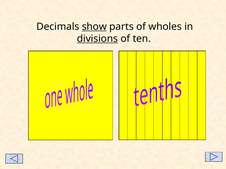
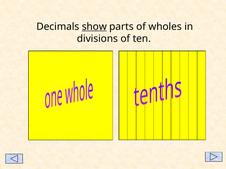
divisions underline: present -> none (97, 39)
